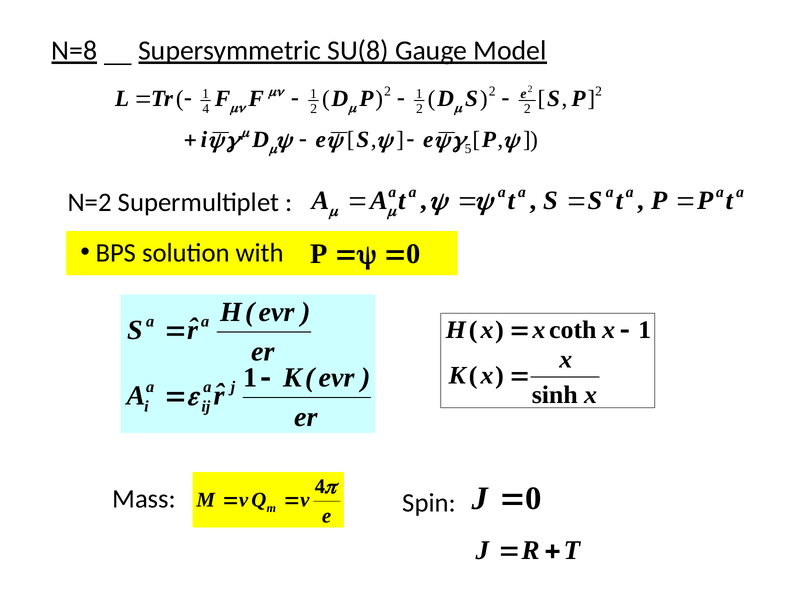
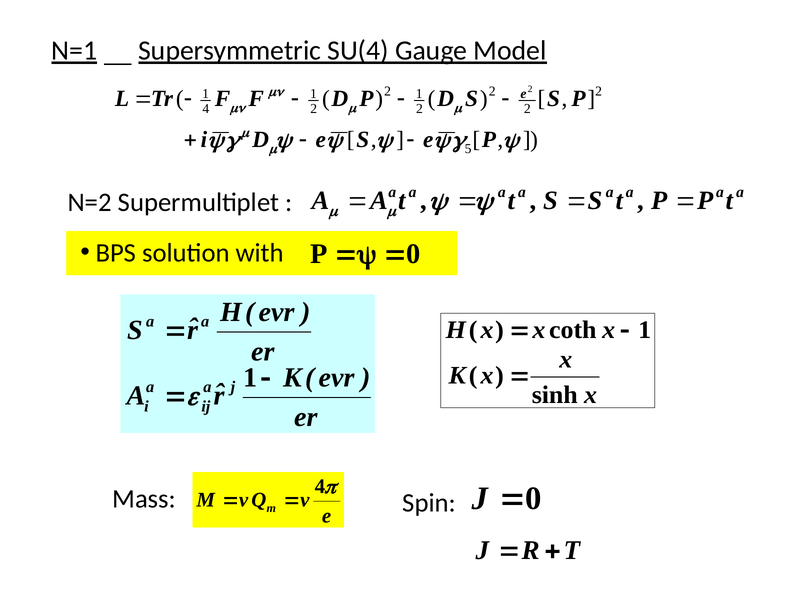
N=8: N=8 -> N=1 (74, 51)
SU(8: SU(8 -> SU(4 (358, 51)
